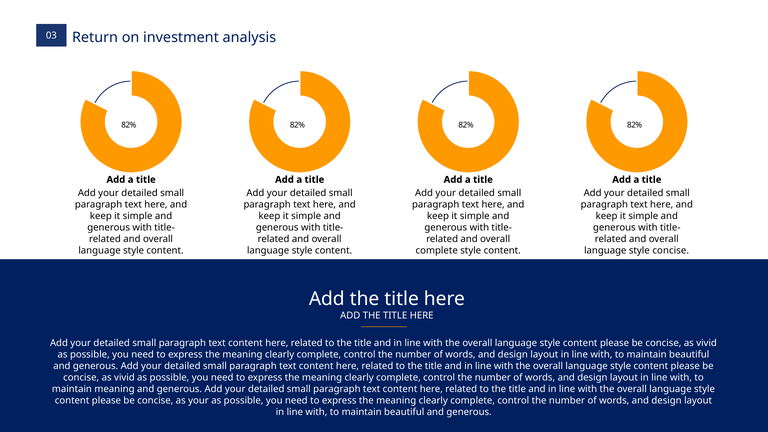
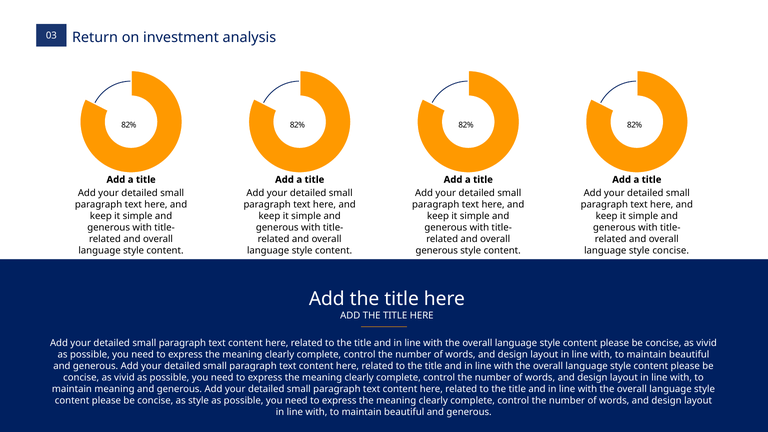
complete: complete -> generous (437, 250)
as your: your -> style (199, 401)
